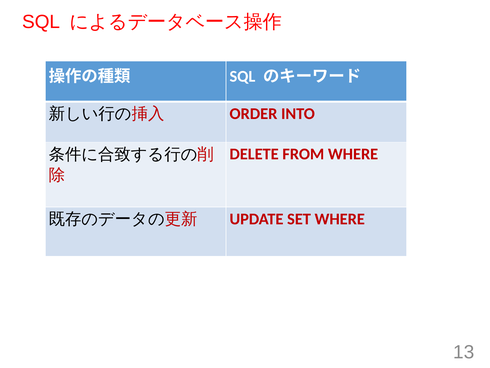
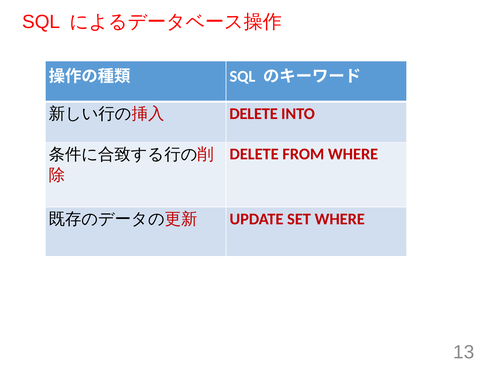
ORDER: ORDER -> DELETE (254, 113)
